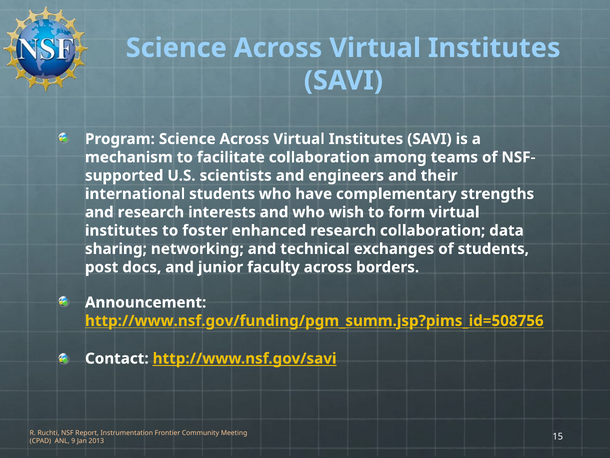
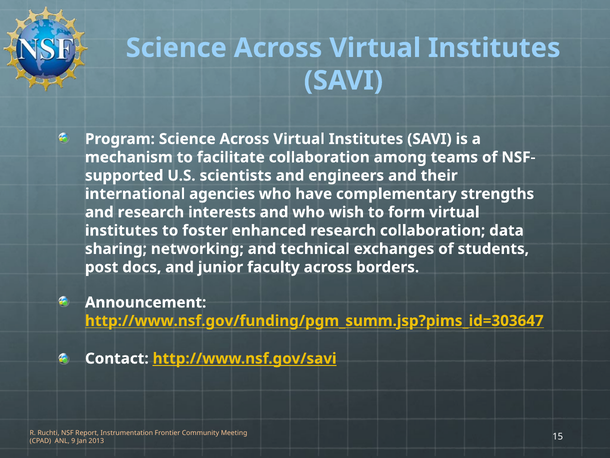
international students: students -> agencies (222, 194)
http://www.nsf.gov/funding/pgm_summ.jsp?pims_id=508756: http://www.nsf.gov/funding/pgm_summ.jsp?pims_id=508756 -> http://www.nsf.gov/funding/pgm_summ.jsp?pims_id=303647 (314, 321)
